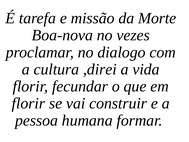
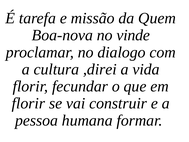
Morte: Morte -> Quem (157, 18)
vezes: vezes -> vinde (133, 35)
